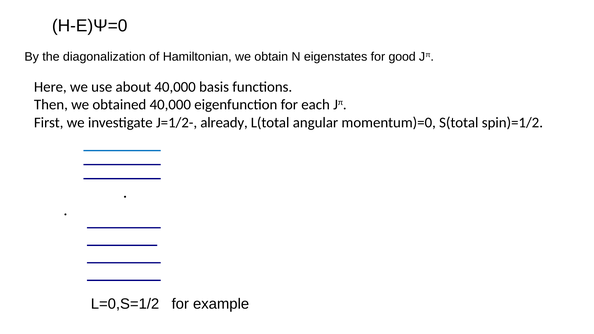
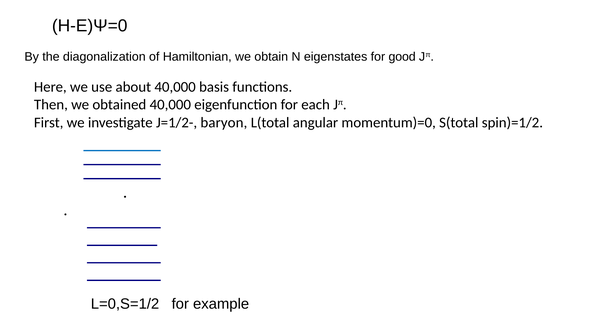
already: already -> baryon (224, 123)
